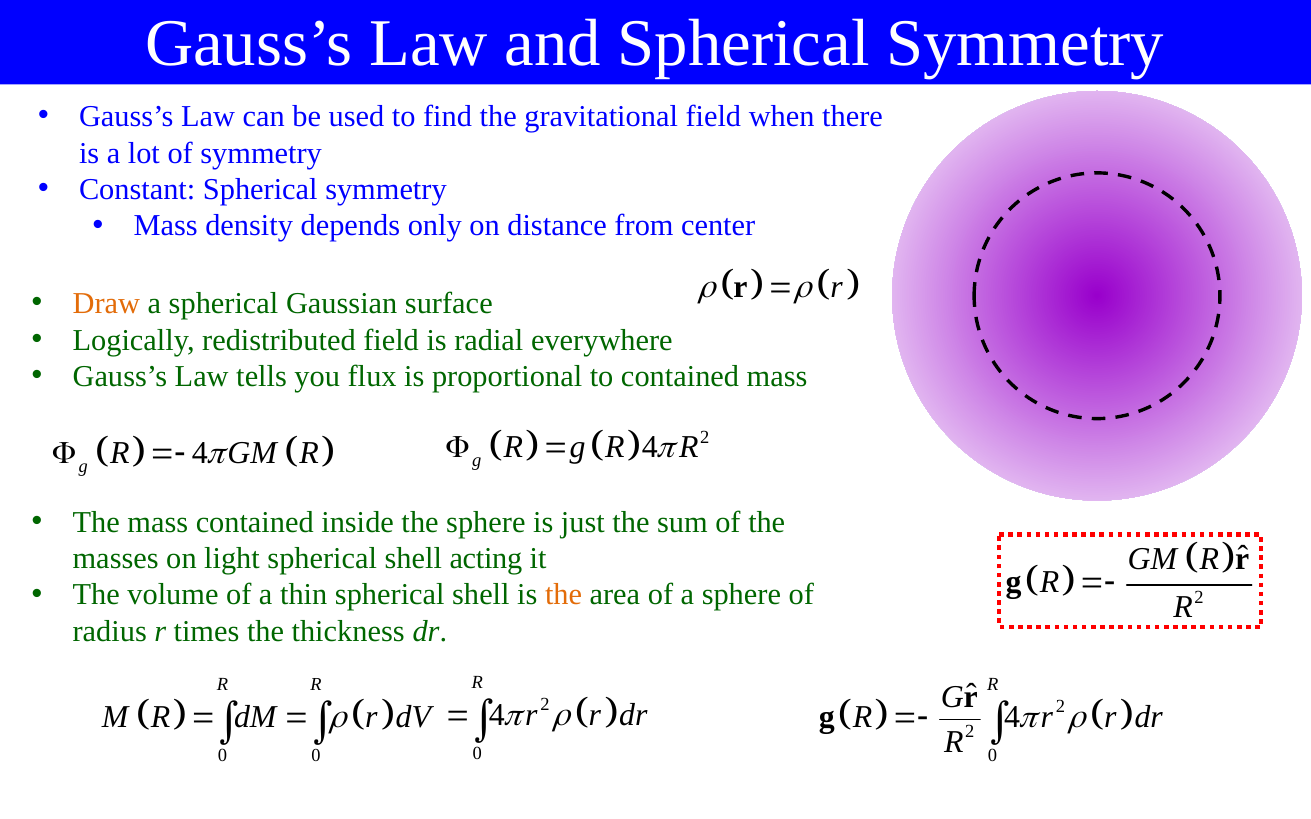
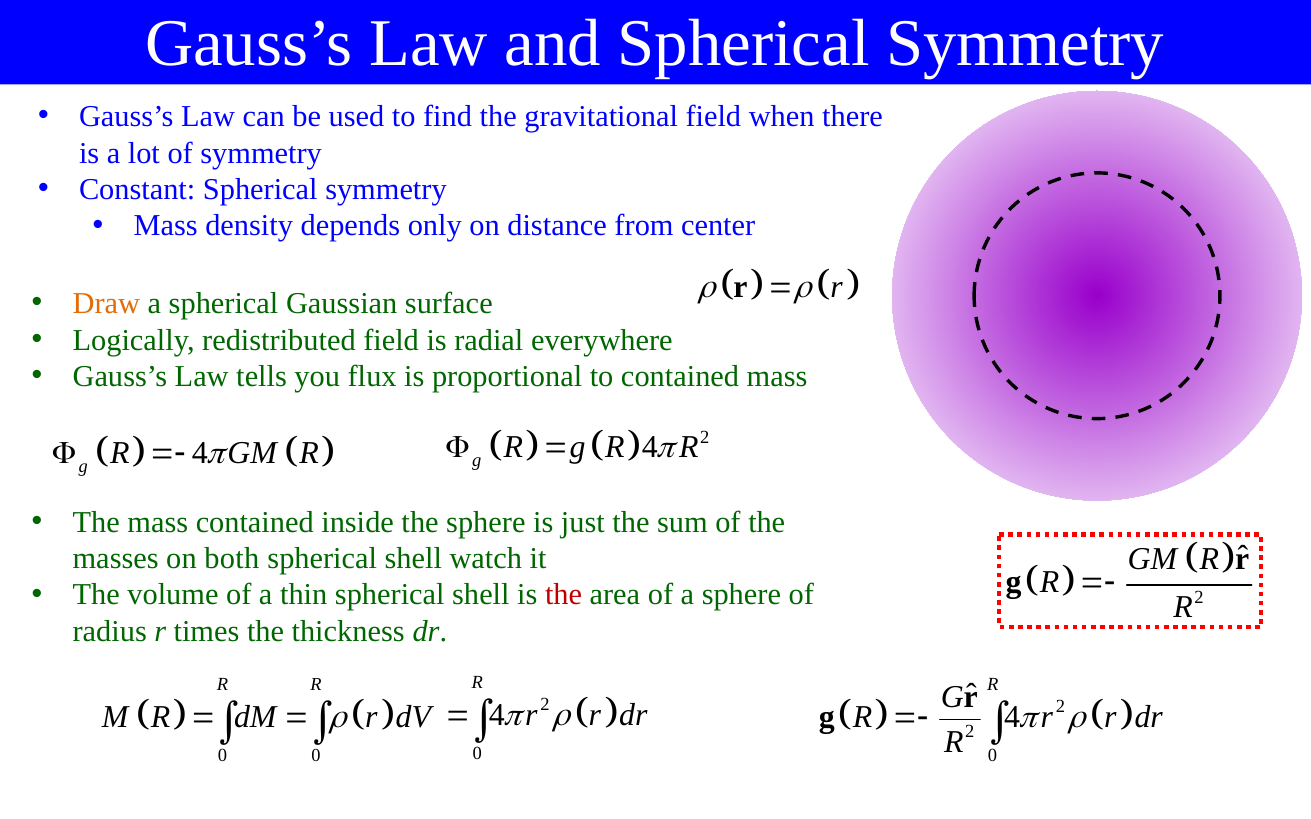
light: light -> both (232, 559)
acting: acting -> watch (486, 559)
the colour: orange -> red (564, 595)
